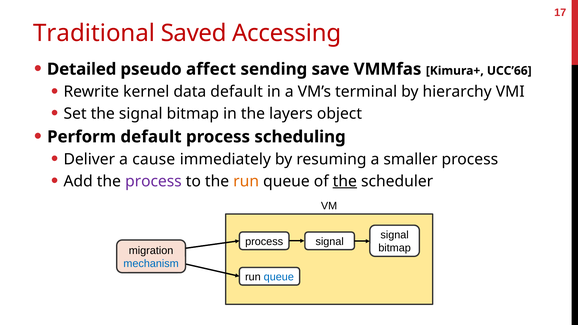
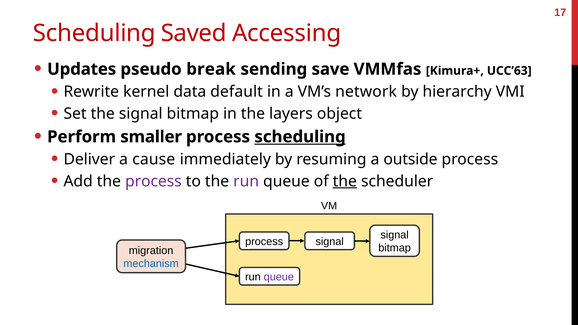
Traditional: Traditional -> Scheduling (94, 33)
Detailed: Detailed -> Updates (82, 69)
affect: affect -> break (211, 69)
UCC’66: UCC’66 -> UCC’63 (509, 71)
terminal: terminal -> network (366, 92)
Perform default: default -> smaller (151, 137)
scheduling underline: none -> present (300, 137)
smaller: smaller -> outside (410, 159)
run colour: orange -> purple (246, 181)
queue colour: blue -> purple (279, 277)
